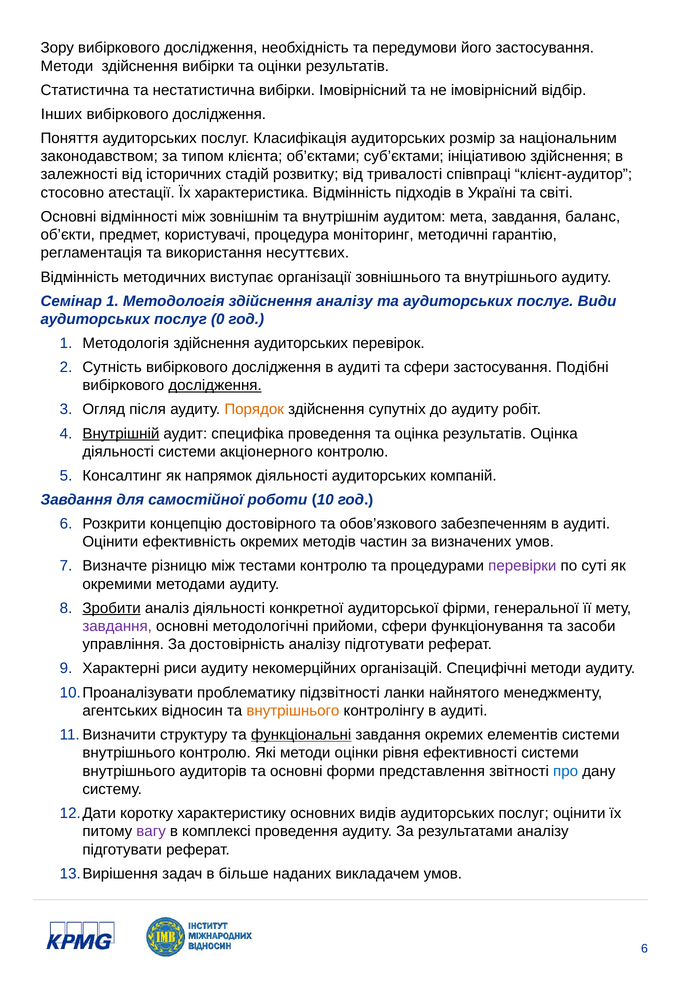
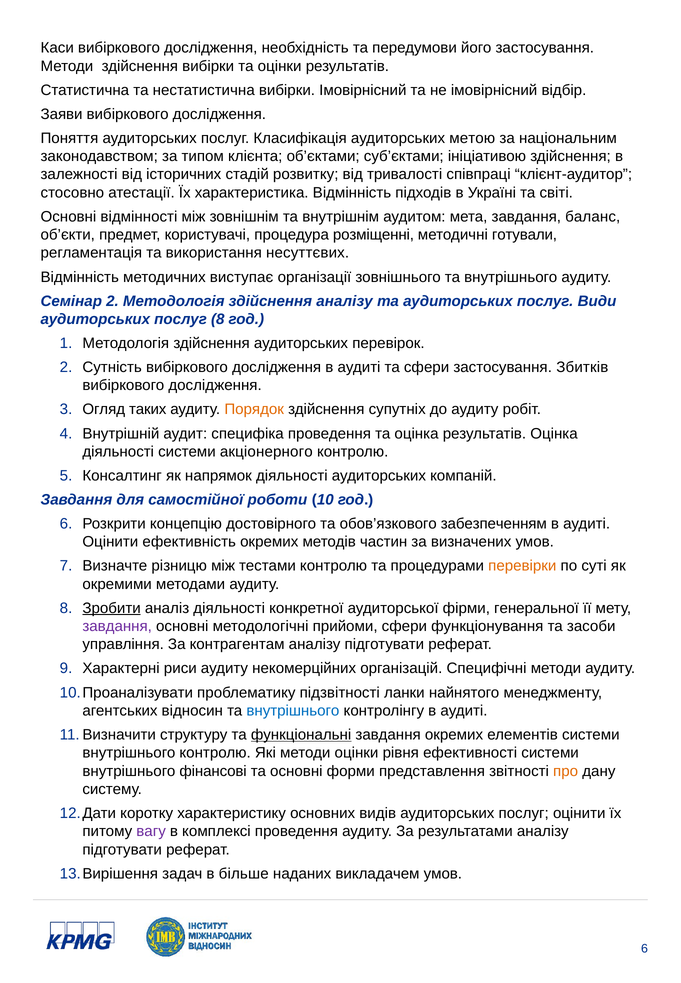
Зору: Зору -> Каси (57, 48)
Інших: Інших -> Заяви (62, 114)
розмір: розмір -> метою (472, 138)
моніторинг: моніторинг -> розміщенні (373, 235)
гарантію: гарантію -> готували (525, 235)
Семінар 1: 1 -> 2 (112, 301)
послуг 0: 0 -> 8 (218, 319)
Подібні: Подібні -> Збитків (582, 368)
дослідження underline: present -> none (215, 386)
після: після -> таких (148, 410)
Внутрішній underline: present -> none (121, 434)
перевірки colour: purple -> orange (522, 566)
достовірність: достовірність -> контрагентам (237, 645)
внутрішнього colour: orange -> blue (293, 711)
аудиторів: аудиторів -> фінансові (213, 772)
про colour: blue -> orange (566, 772)
